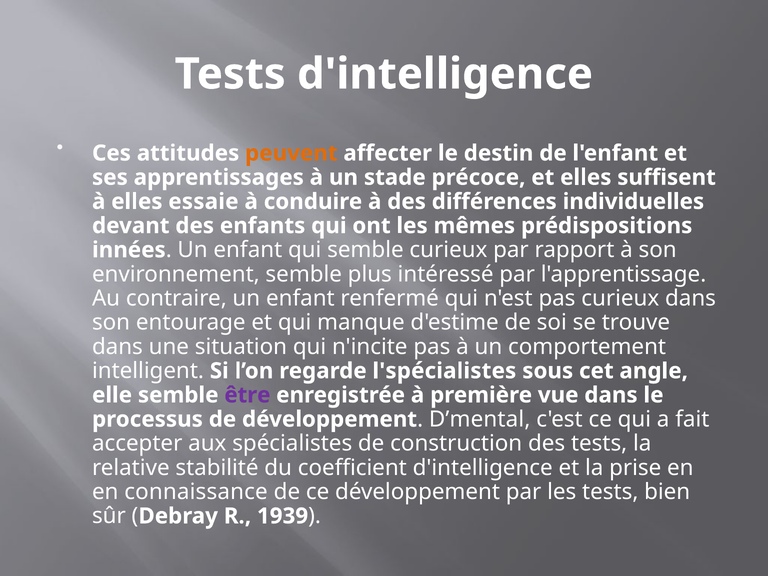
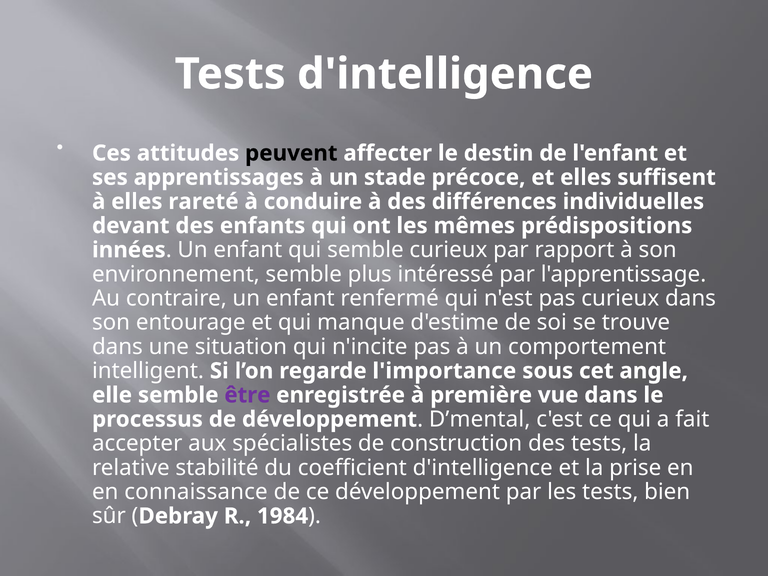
peuvent colour: orange -> black (291, 153)
essaie: essaie -> rareté (203, 202)
l'spécialistes: l'spécialistes -> l'importance (444, 371)
1939: 1939 -> 1984 (283, 516)
